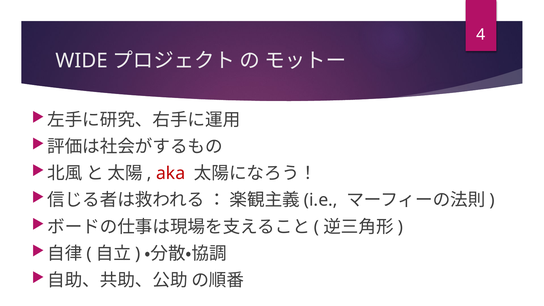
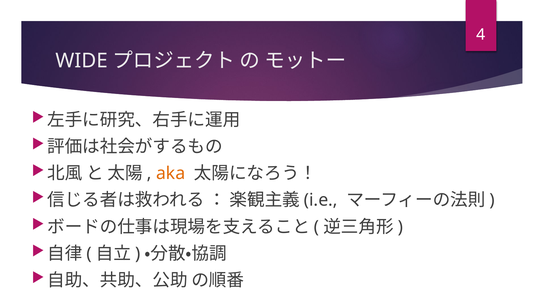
aka colour: red -> orange (171, 173)
